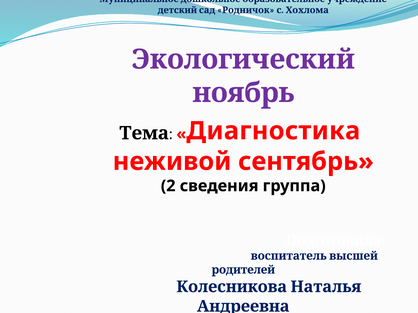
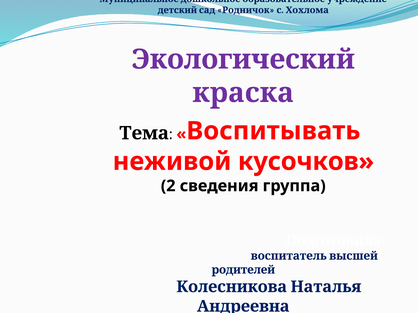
ноябрь: ноябрь -> краска (243, 93)
Диагностика: Диагностика -> Воспитывать (273, 131)
сентябрь: сентябрь -> кусочков (306, 162)
